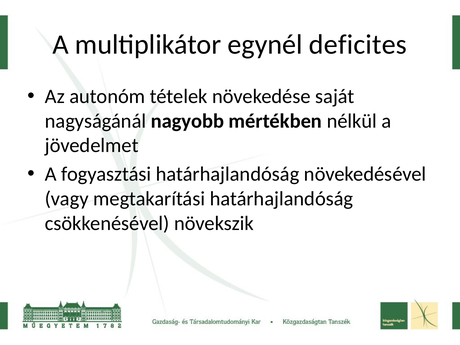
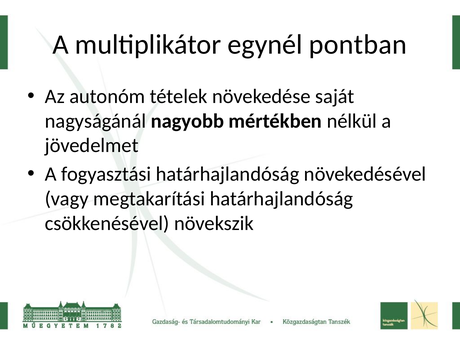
deficites: deficites -> pontban (358, 45)
